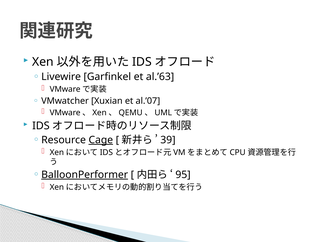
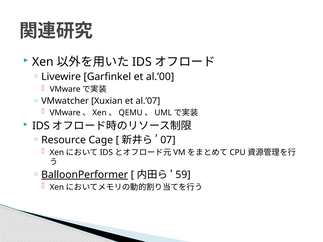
al.’63: al.’63 -> al.’00 (160, 77)
Cage underline: present -> none (101, 140)
39: 39 -> 07 (168, 140)
95: 95 -> 59 (183, 175)
